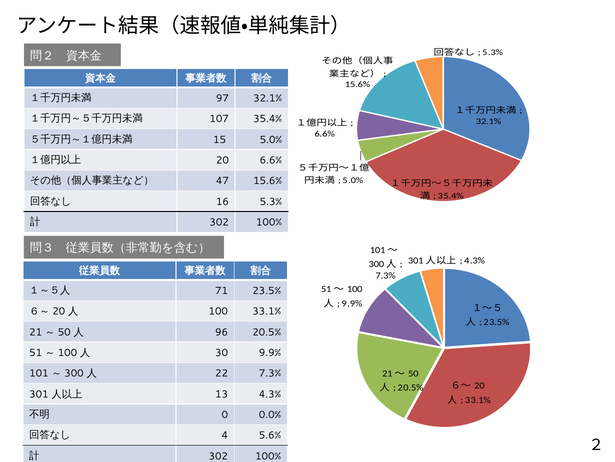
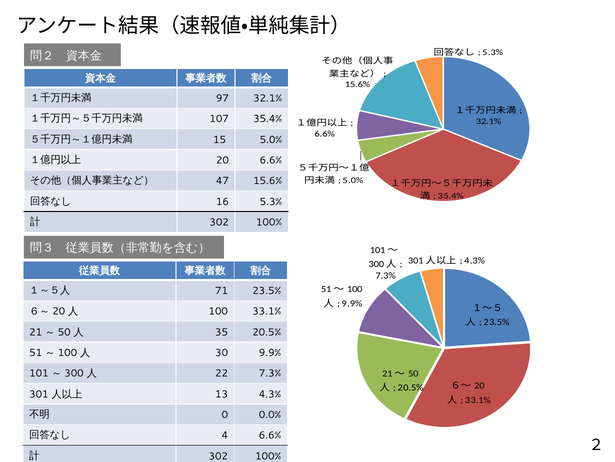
96: 96 -> 35 (222, 332)
4 5.6%: 5.6% -> 6.6% (270, 435)
